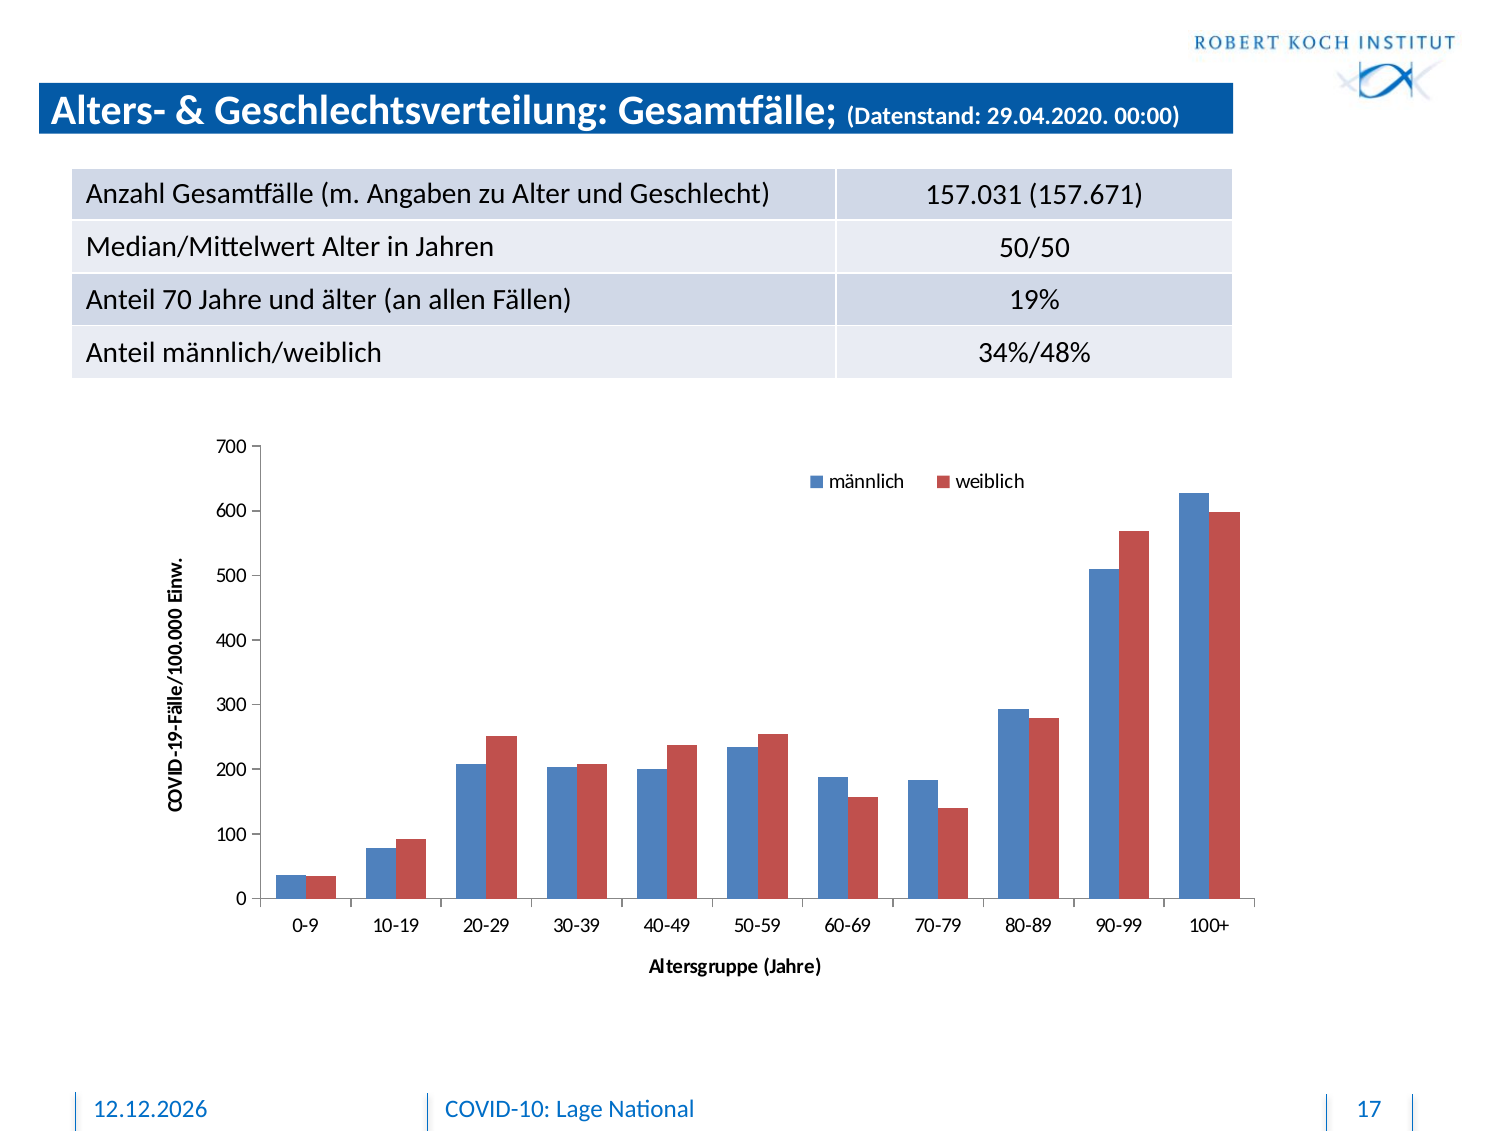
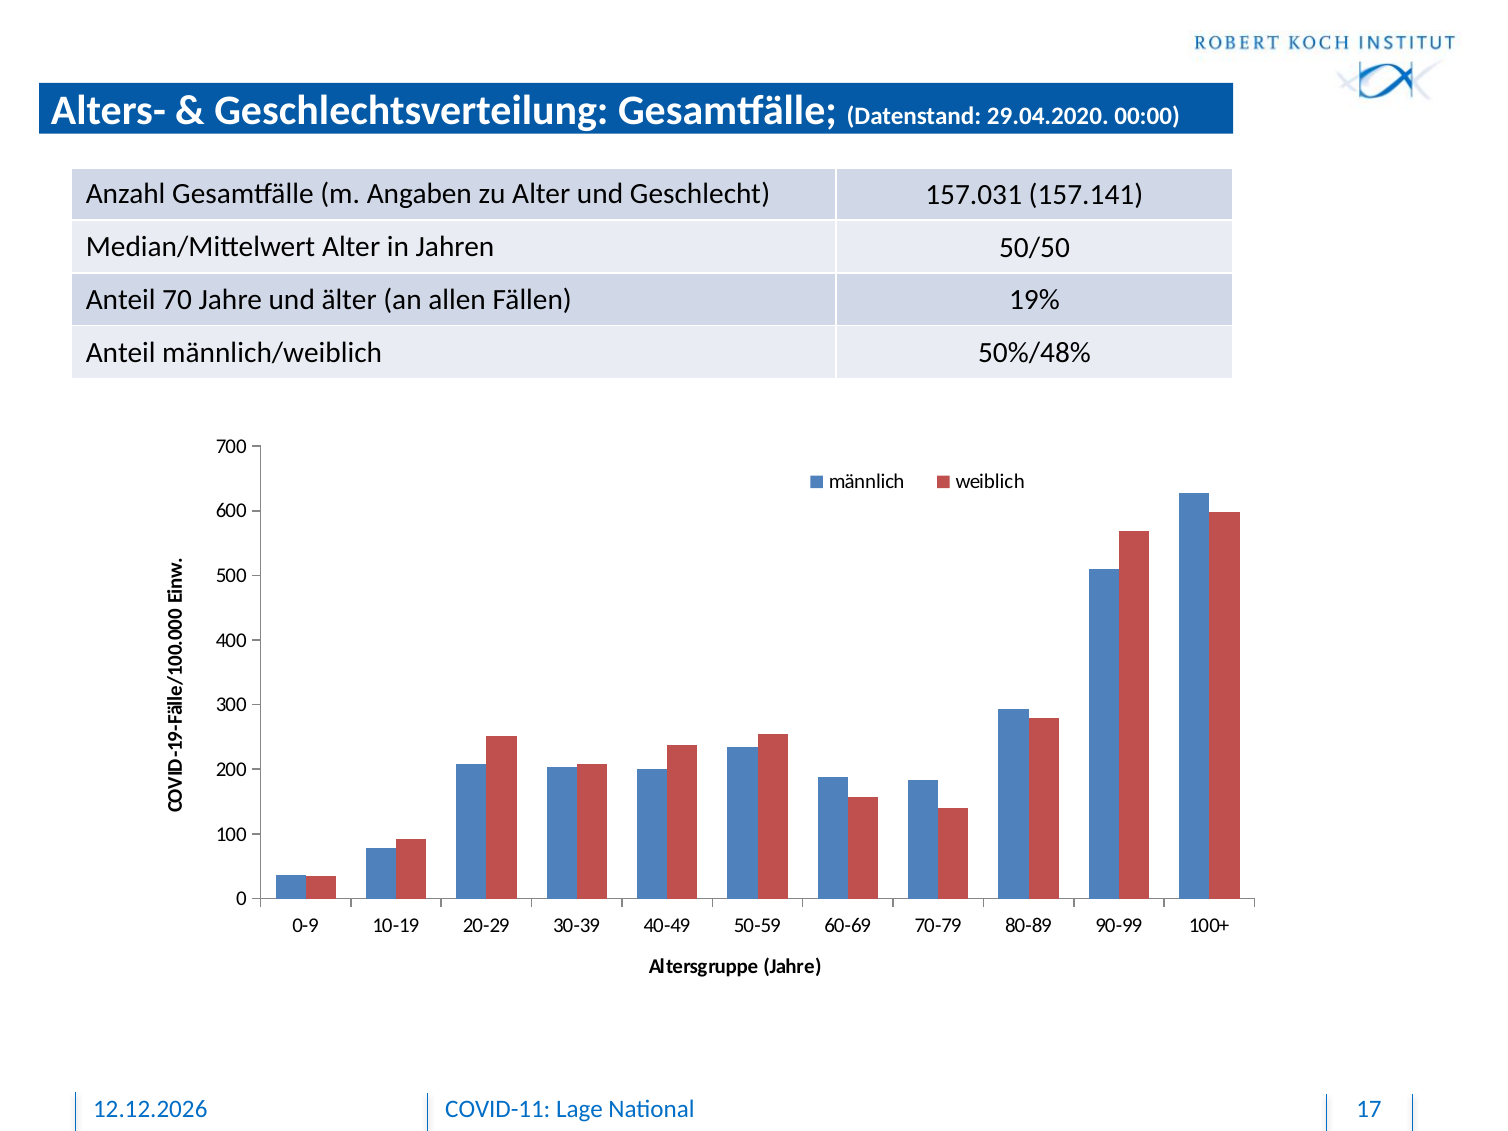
157.671: 157.671 -> 157.141 (1086, 195)
34%/48%: 34%/48% -> 50%/48% (1034, 352)
COVID-10: COVID-10 -> COVID-11 (498, 1109)
